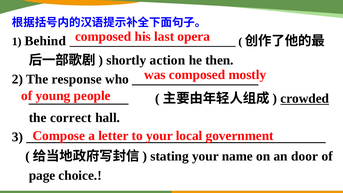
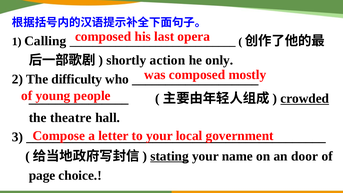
Behind: Behind -> Calling (45, 41)
then: then -> only (219, 60)
response: response -> difficulty (77, 79)
correct: correct -> theatre (71, 118)
stating underline: none -> present (170, 156)
